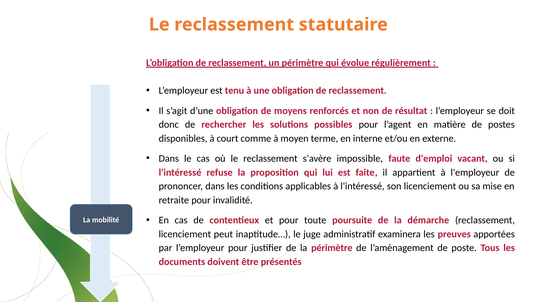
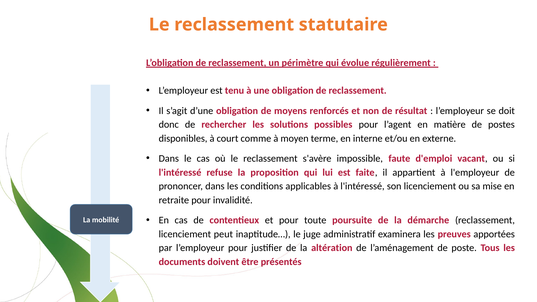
la périmètre: périmètre -> altération (332, 248)
